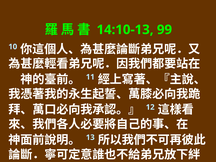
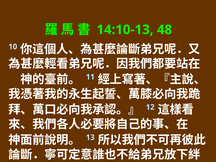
99: 99 -> 48 (164, 30)
